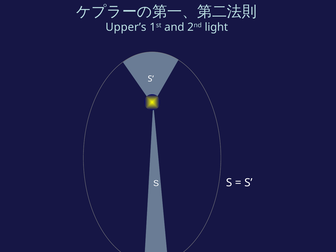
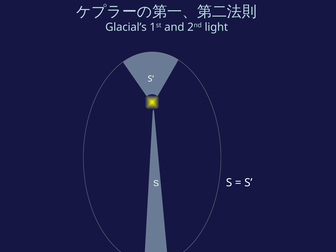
Upper’s: Upper’s -> Glacial’s (126, 27)
